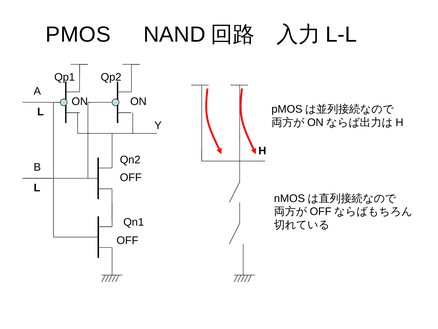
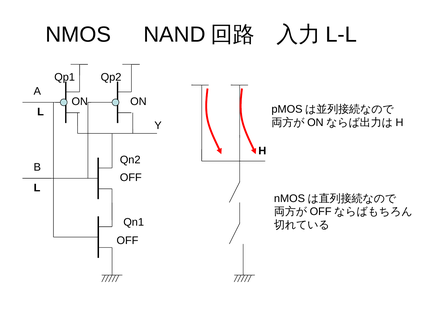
PMOS: PMOS -> NMOS (78, 34)
